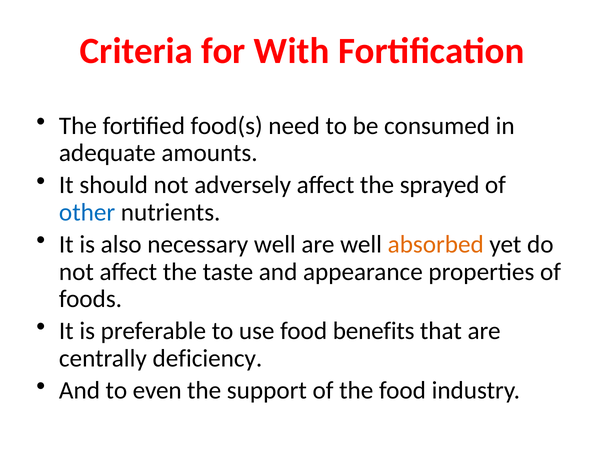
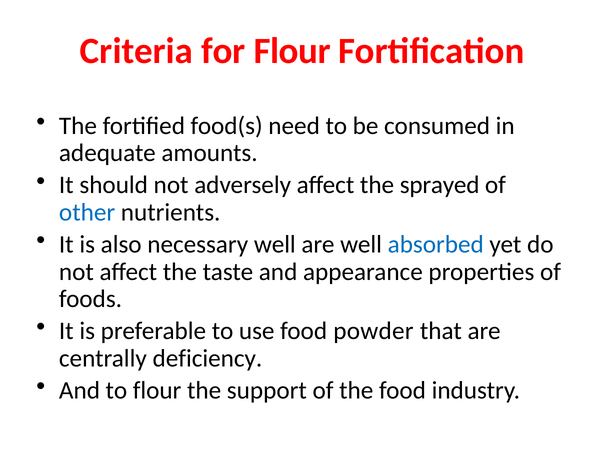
for With: With -> Flour (292, 51)
absorbed colour: orange -> blue (436, 244)
benefits: benefits -> powder (373, 331)
to even: even -> flour (157, 390)
